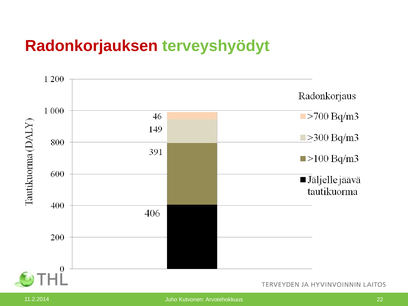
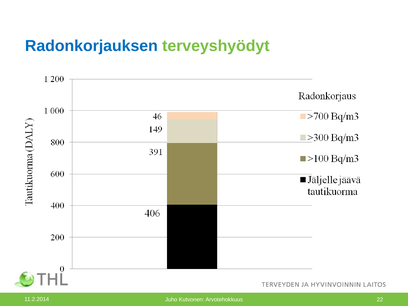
Radonkorjauksen colour: red -> blue (91, 46)
